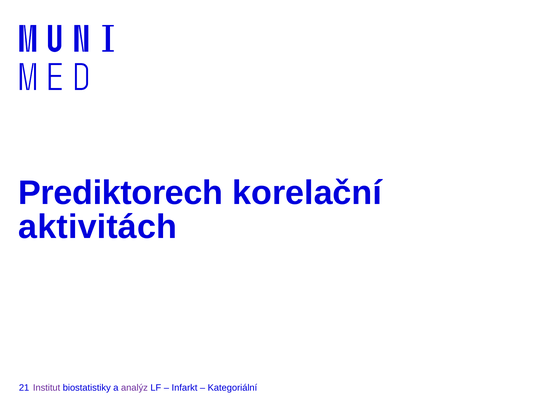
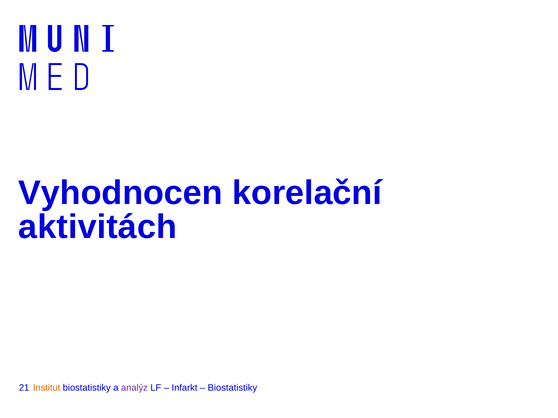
Prediktorech: Prediktorech -> Vyhodnocen (120, 193)
Institut colour: purple -> orange (47, 388)
Kategoriální: Kategoriální -> Biostatistiky (232, 388)
